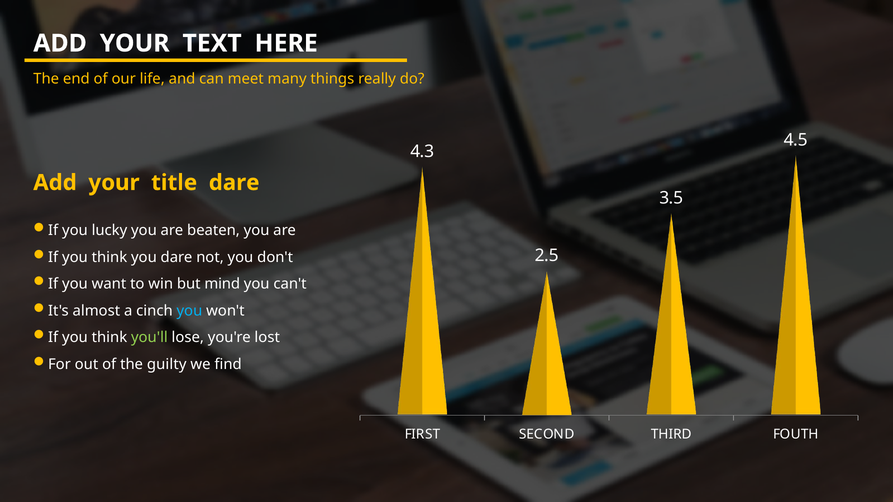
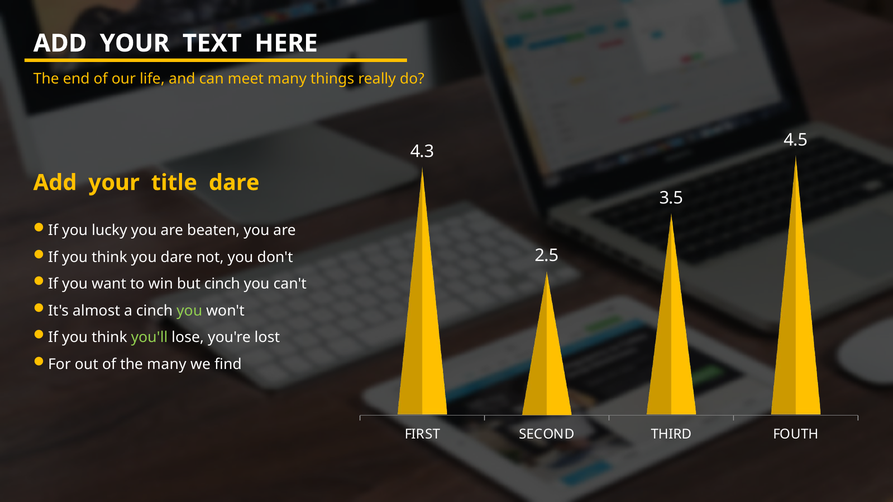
but mind: mind -> cinch (222, 284)
you colour: light blue -> light green (189, 311)
the guilty: guilty -> many (167, 364)
